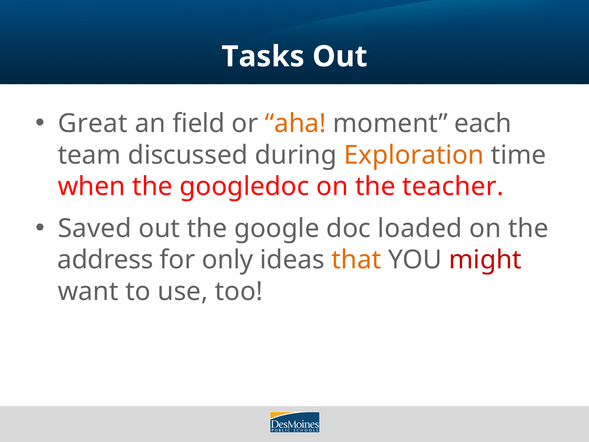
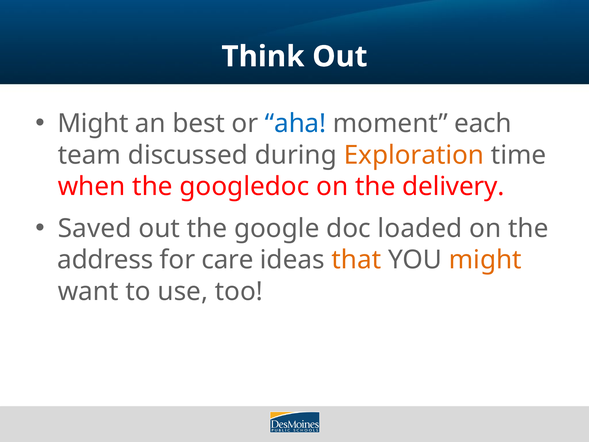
Tasks: Tasks -> Think (263, 57)
Great: Great -> Might (93, 124)
field: field -> best (199, 124)
aha colour: orange -> blue (296, 124)
teacher: teacher -> delivery (453, 186)
only: only -> care (228, 260)
might colour: red -> orange (485, 260)
